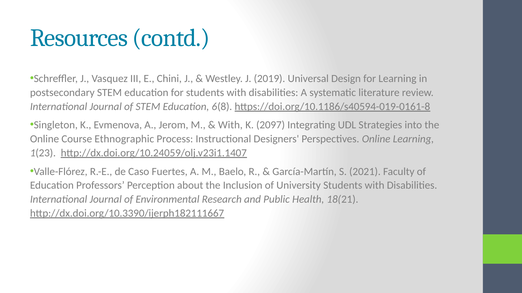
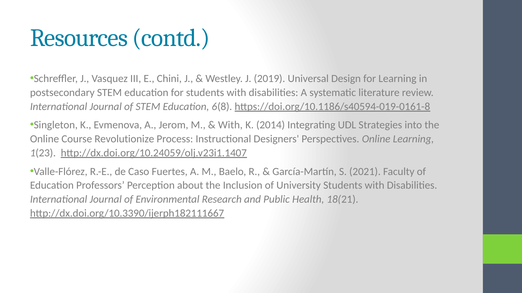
2097: 2097 -> 2014 (271, 125)
Ethnographic: Ethnographic -> Revolutionize (124, 139)
